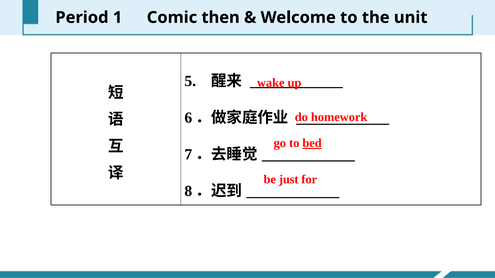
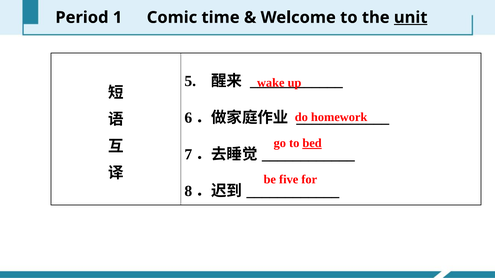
then: then -> time (221, 18)
unit underline: none -> present (411, 18)
just: just -> five (289, 180)
